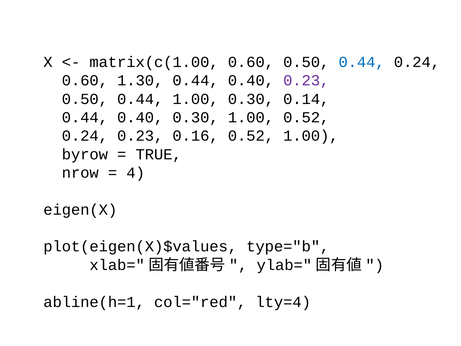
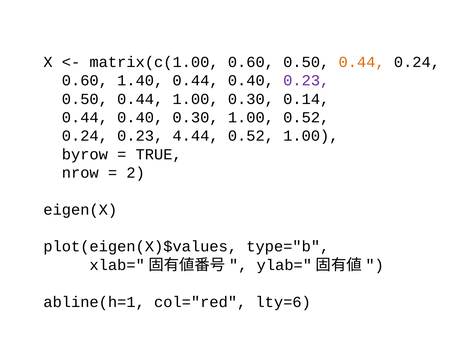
0.44 colour: blue -> orange (362, 62)
1.30: 1.30 -> 1.40 (140, 80)
0.16: 0.16 -> 4.44 (196, 136)
4: 4 -> 2 (136, 173)
lty=4: lty=4 -> lty=6 (283, 302)
